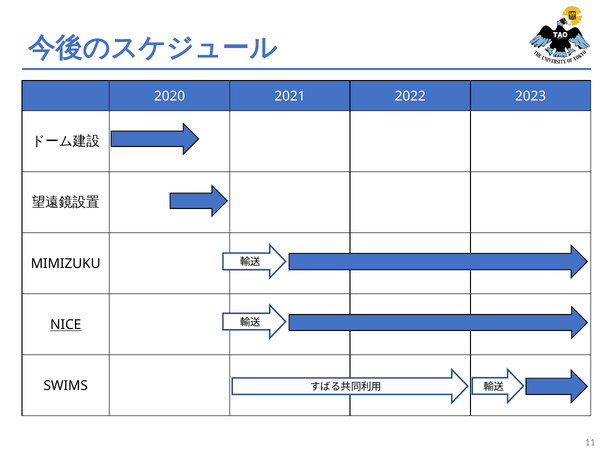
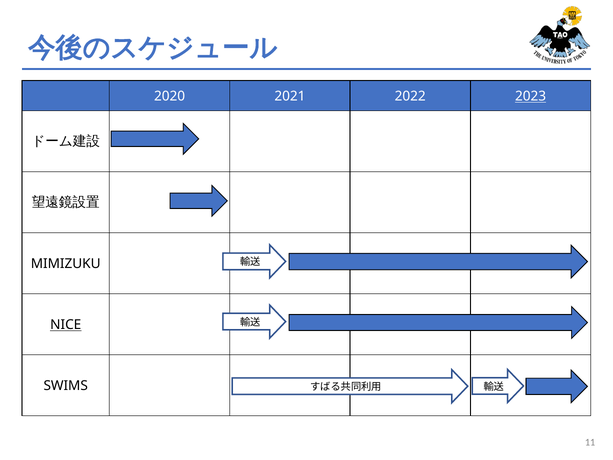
2023 underline: none -> present (531, 96)
